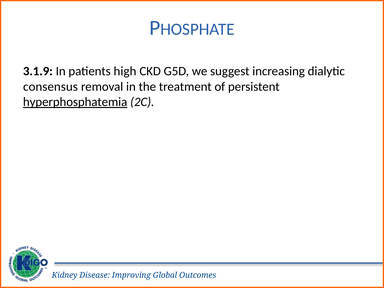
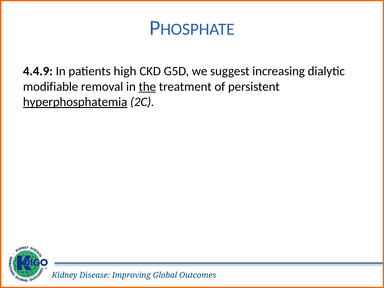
3.1.9: 3.1.9 -> 4.4.9 (38, 71)
consensus: consensus -> modifiable (51, 87)
the underline: none -> present (147, 87)
